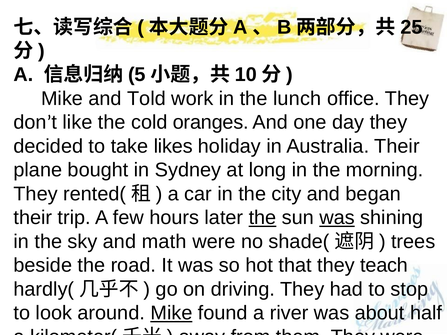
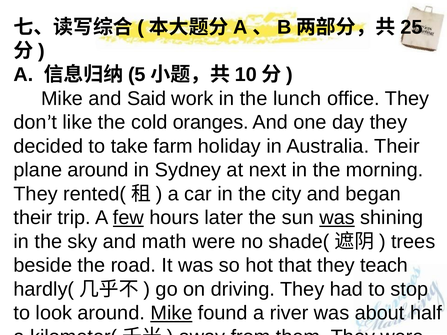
Told: Told -> Said (147, 99)
likes: likes -> farm (173, 146)
plane bought: bought -> around (98, 170)
long: long -> next (268, 170)
few underline: none -> present (128, 218)
the underline: present -> none (263, 218)
